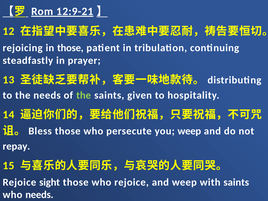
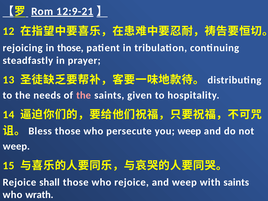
the colour: light green -> pink (84, 95)
repay: repay -> weep (16, 146)
sight: sight -> shall (50, 182)
who needs: needs -> wrath (39, 195)
